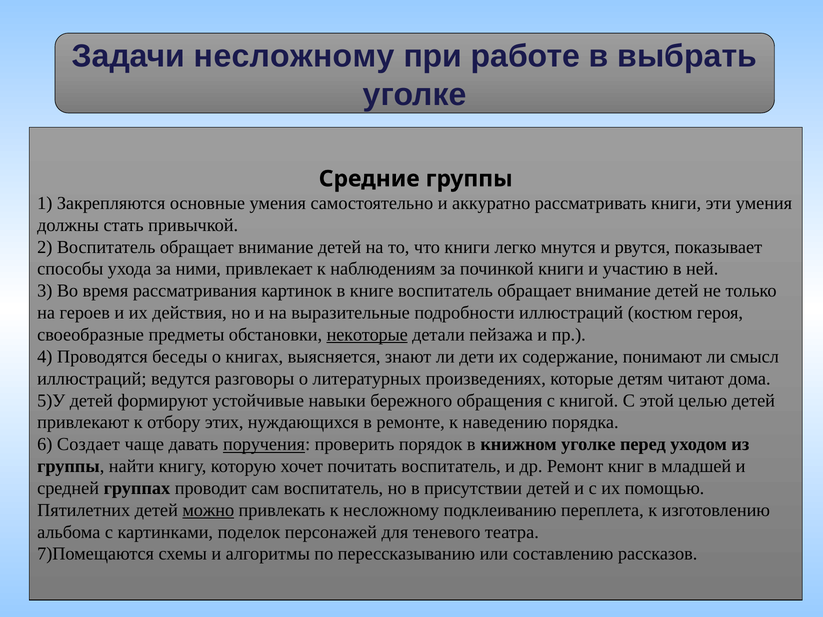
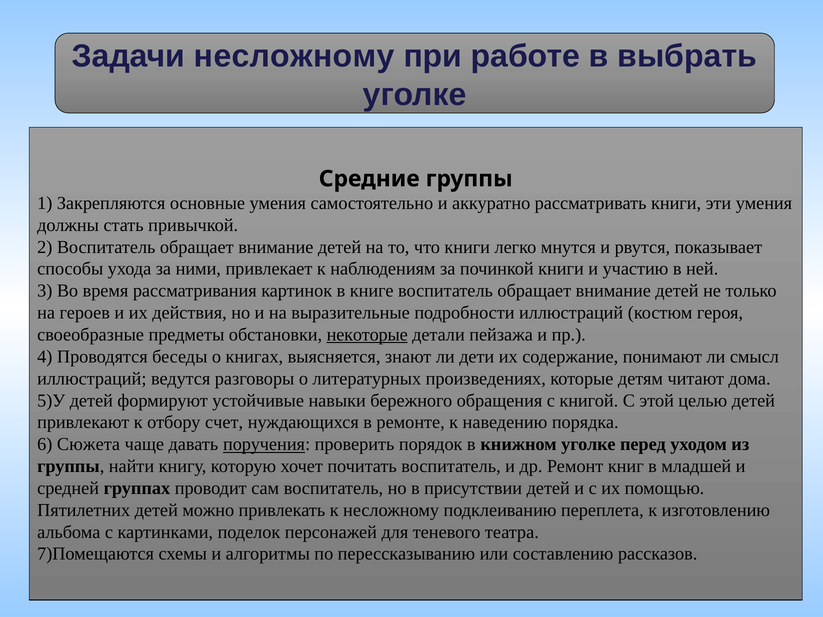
этих: этих -> счет (224, 423)
Создает: Создает -> Сюжета (88, 445)
можно underline: present -> none (208, 510)
